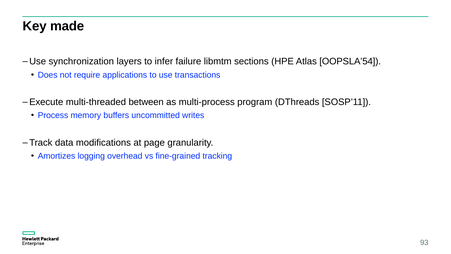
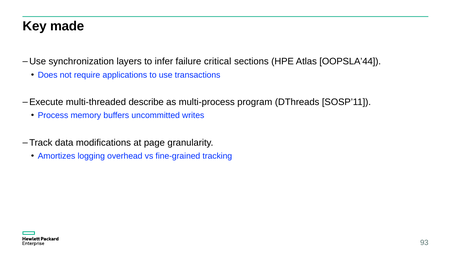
libmtm: libmtm -> critical (218, 61)
OOPSLA’54: OOPSLA’54 -> OOPSLA’44 (350, 61)
between: between -> describe (146, 102)
